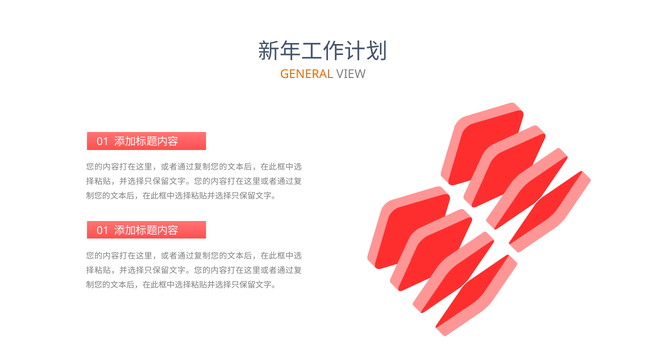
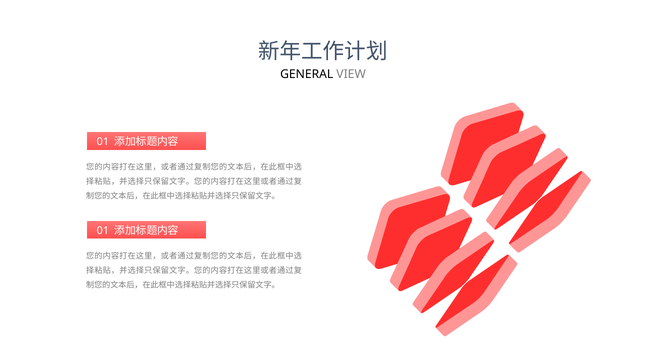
GENERAL colour: orange -> black (307, 74)
